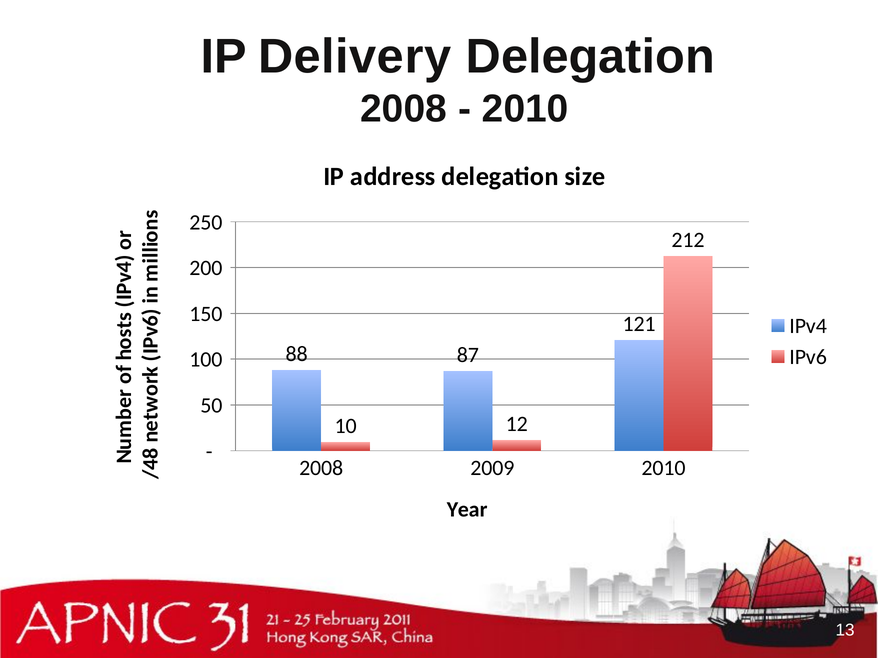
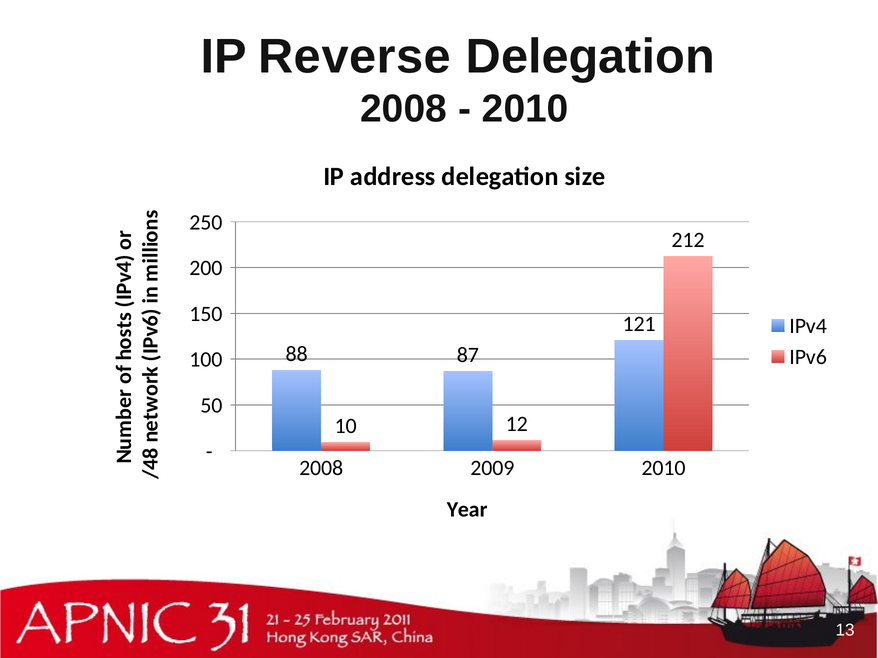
Delivery: Delivery -> Reverse (355, 57)
